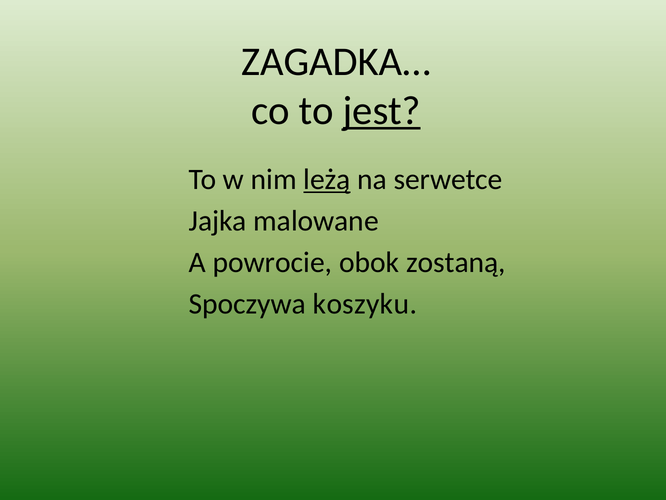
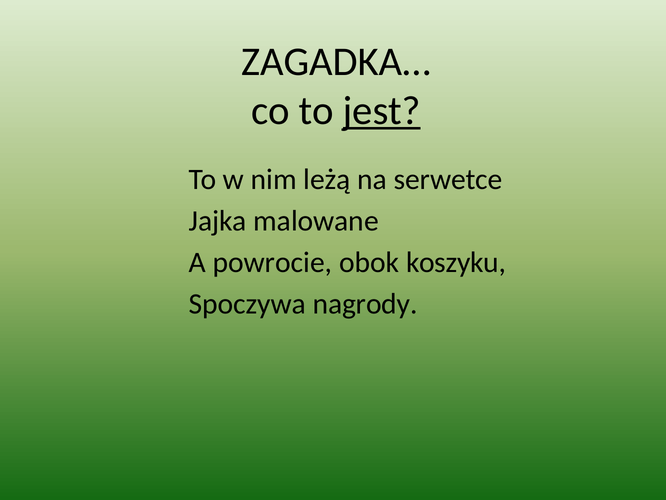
leżą underline: present -> none (327, 179)
zostaną: zostaną -> koszyku (456, 262)
koszyku: koszyku -> nagrody (365, 304)
